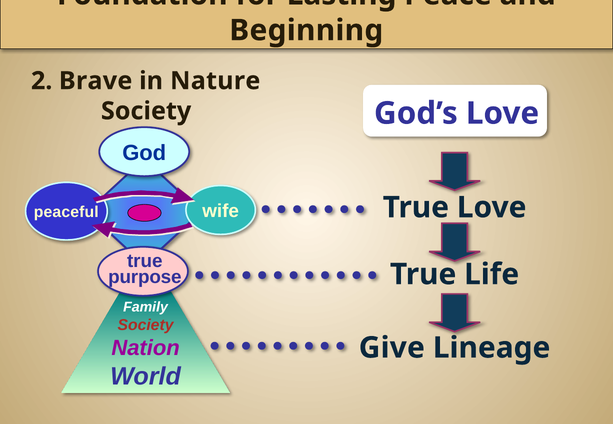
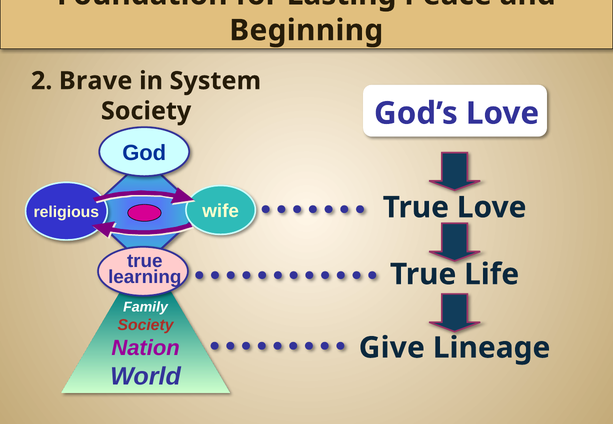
Nature: Nature -> System (215, 81)
peaceful: peaceful -> religious (66, 212)
purpose: purpose -> learning (145, 277)
